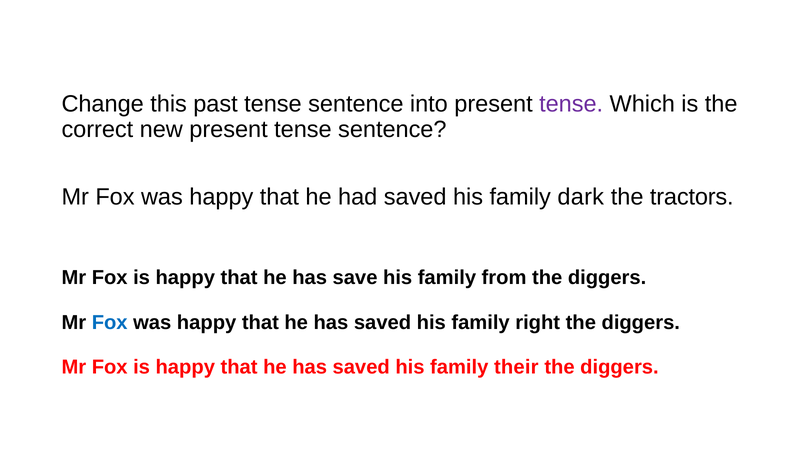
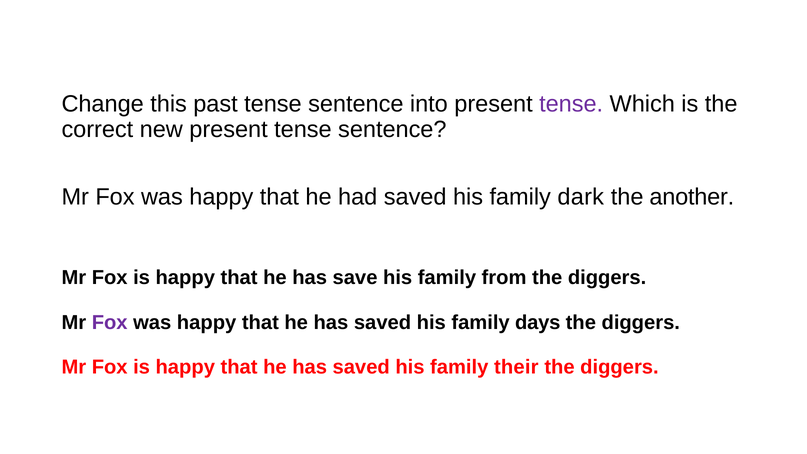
tractors: tractors -> another (692, 197)
Fox colour: blue -> purple (110, 322)
right: right -> days (538, 322)
